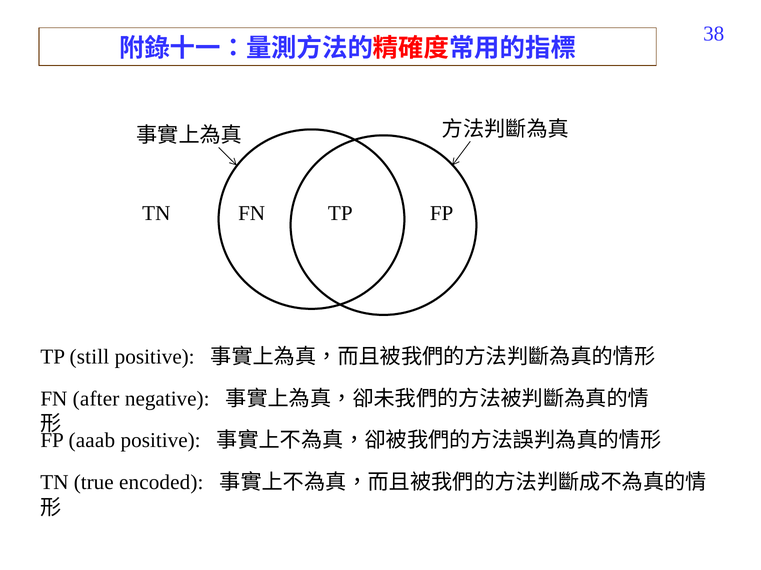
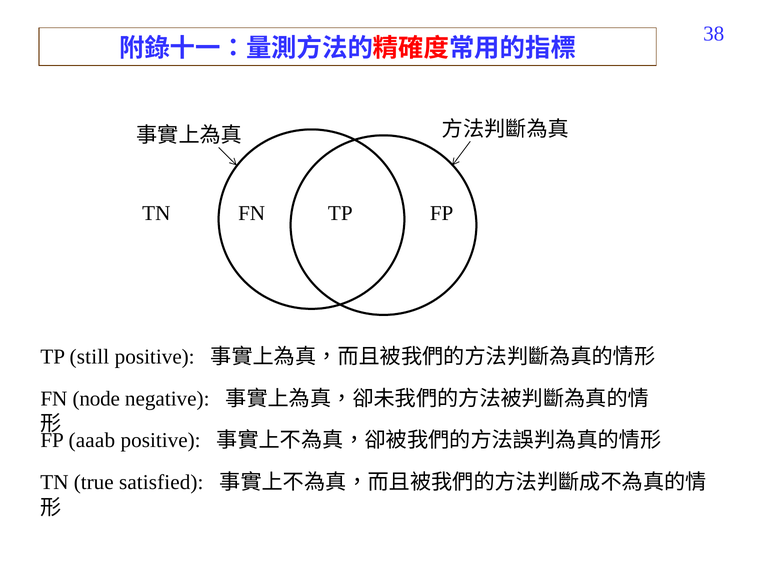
after: after -> node (96, 399)
encoded: encoded -> satisfied (161, 483)
